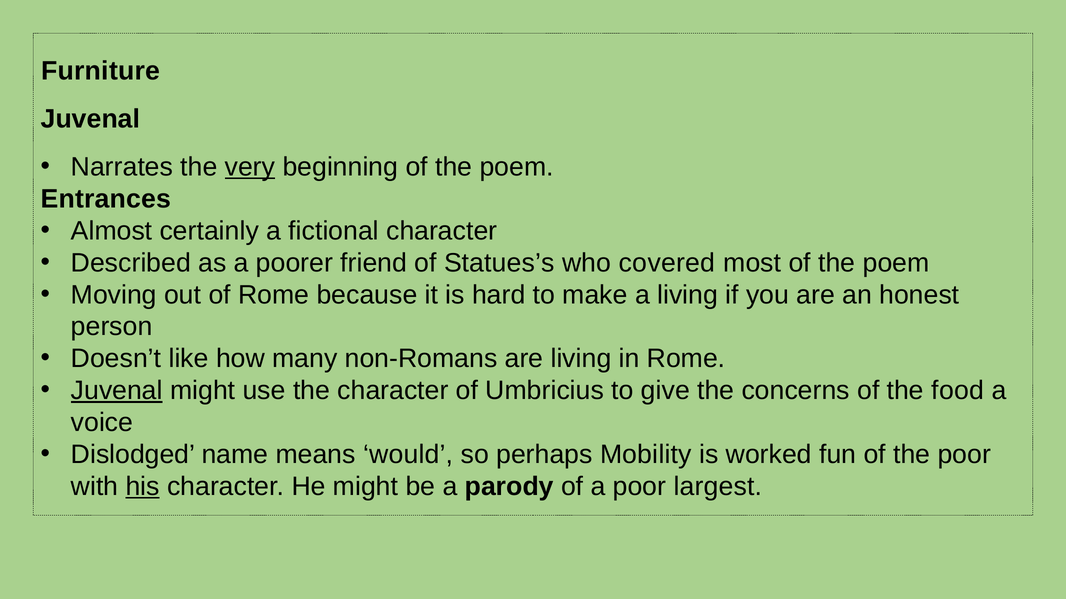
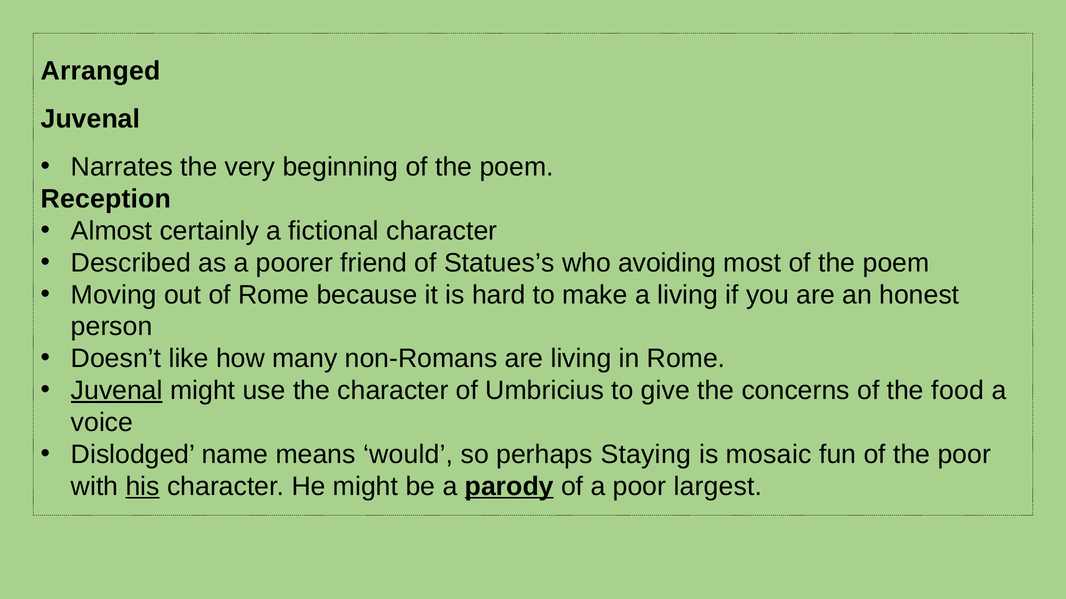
Furniture: Furniture -> Arranged (101, 71)
very underline: present -> none (250, 167)
Entrances: Entrances -> Reception (106, 199)
covered: covered -> avoiding (667, 263)
Mobility: Mobility -> Staying (646, 455)
worked: worked -> mosaic (769, 455)
parody underline: none -> present (509, 487)
